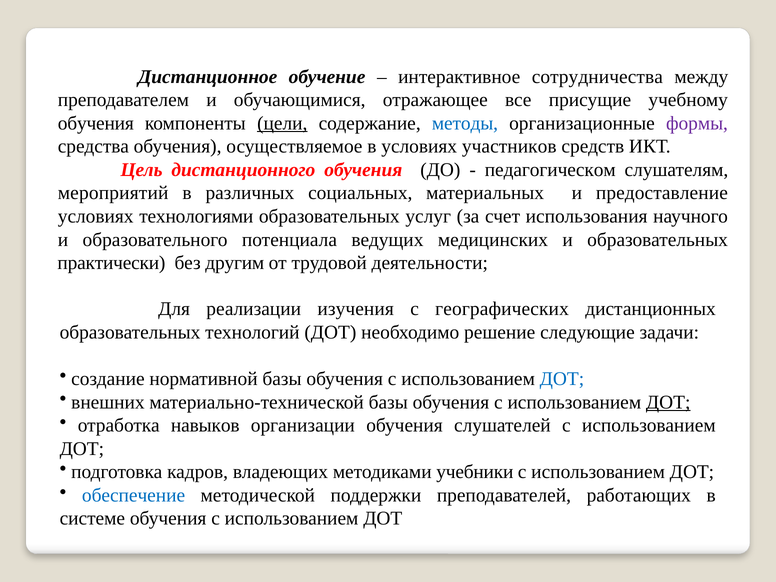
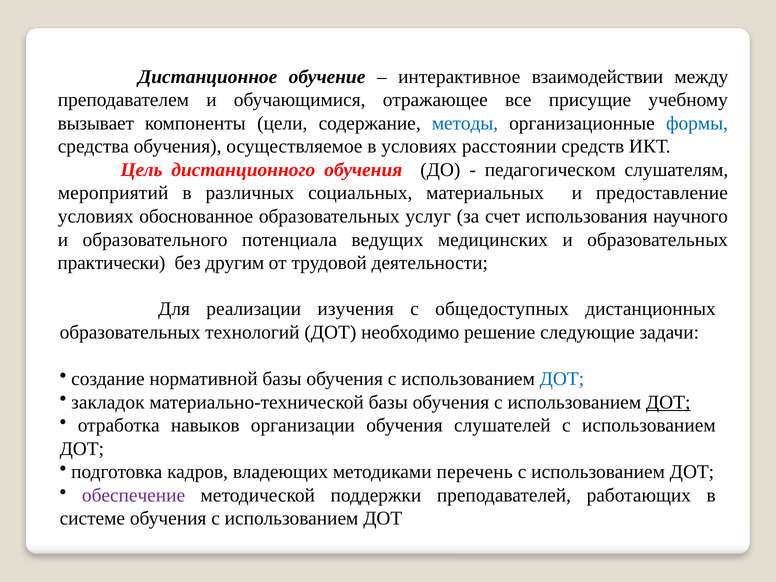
сотрудничества: сотрудничества -> взаимодействии (597, 77)
обучения: обучения -> вызывает (96, 123)
цели underline: present -> none (282, 123)
формы colour: purple -> blue (697, 123)
участников: участников -> расстоянии (509, 147)
технологиями: технологиями -> обоснованное (196, 216)
географических: географических -> общедоступных (502, 309)
внешних: внешних -> закладок (108, 402)
учебники: учебники -> перечень (475, 472)
обеспечение colour: blue -> purple (134, 495)
